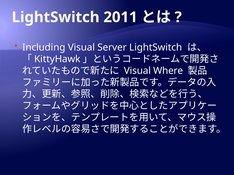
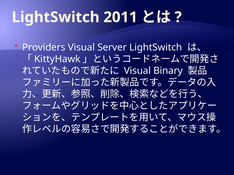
Including: Including -> Providers (44, 48)
Where: Where -> Binary (168, 71)
